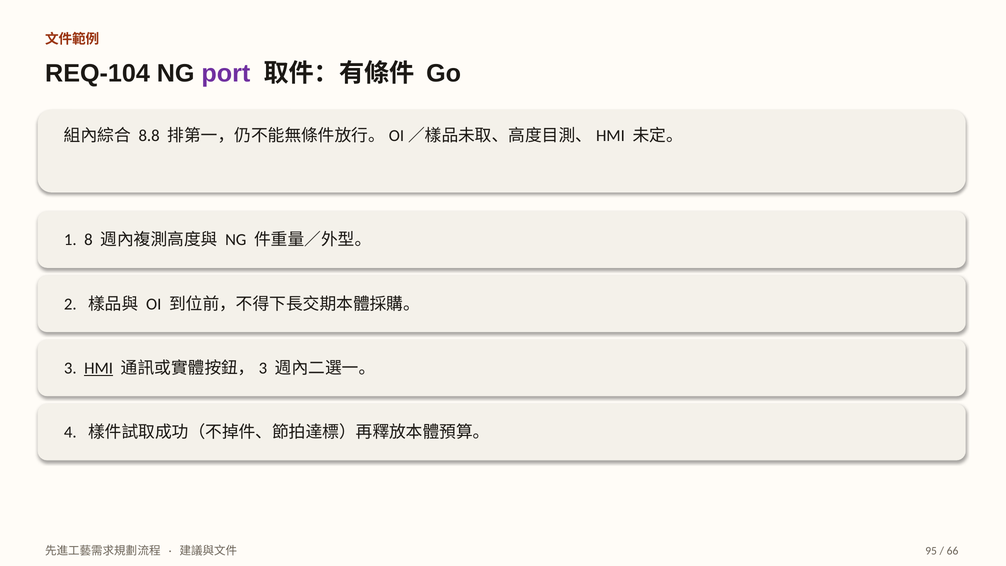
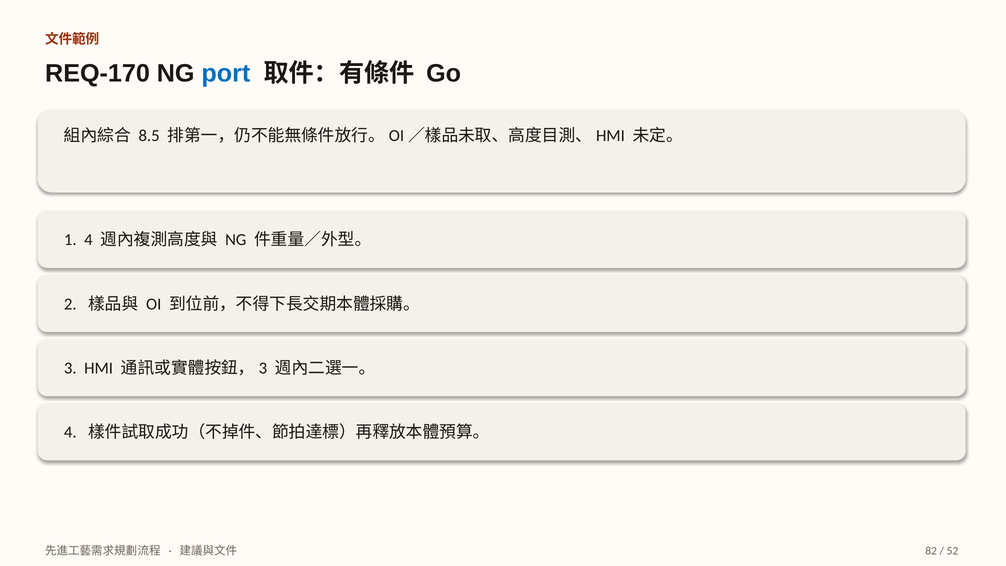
REQ-104: REQ-104 -> REQ-170 (97, 73)
port colour: purple -> blue (226, 73)
8.8: 8.8 -> 8.5 (149, 136)
1 8: 8 -> 4 (88, 240)
HMI underline: present -> none (99, 368)
95: 95 -> 82 (931, 551)
66: 66 -> 52 (952, 551)
